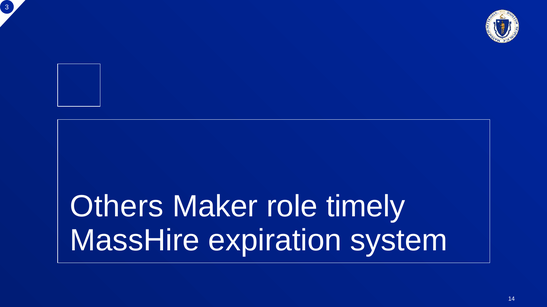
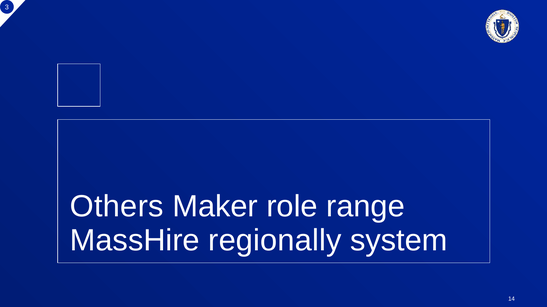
timely: timely -> range (365, 207)
expiration: expiration -> regionally (275, 241)
